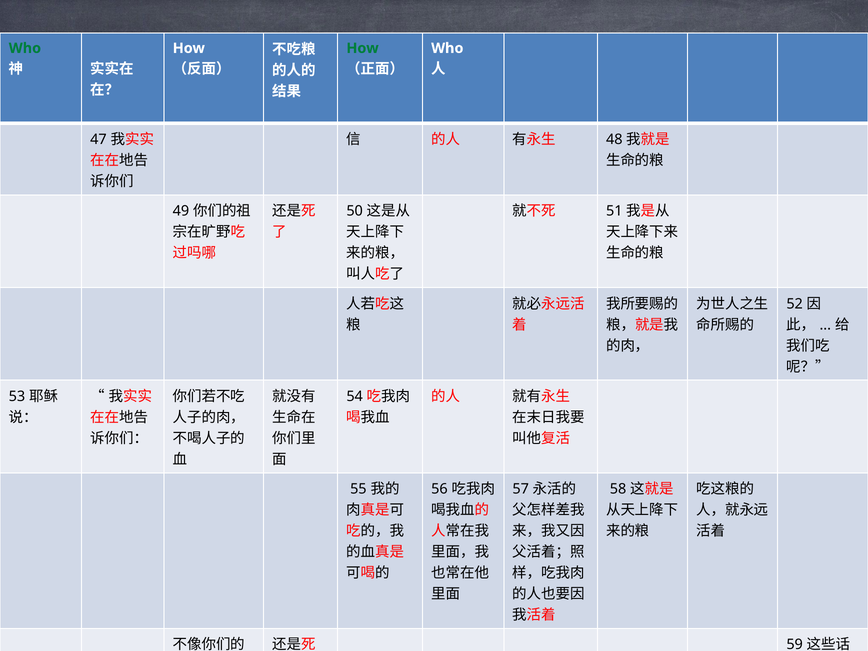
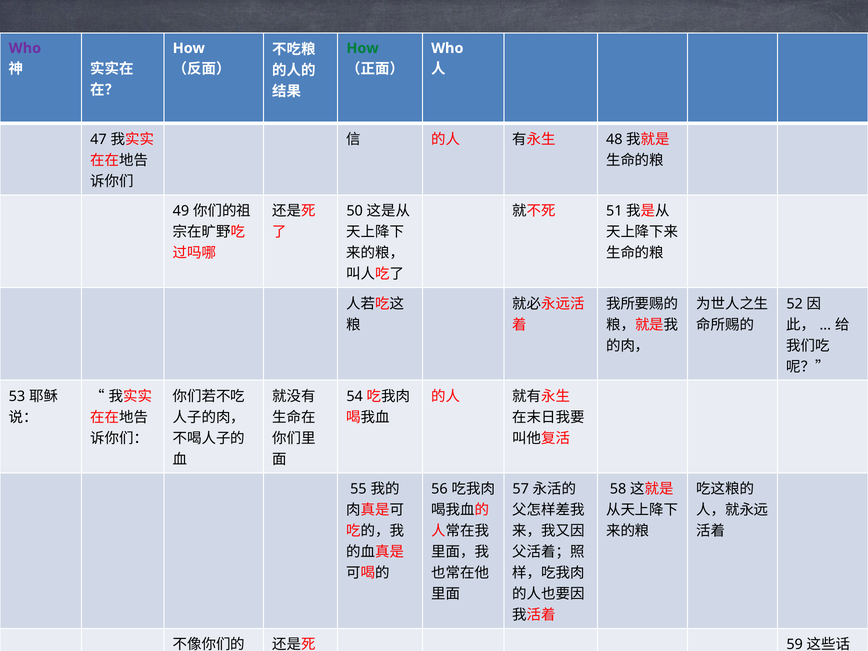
Who colour: green -> purple (25, 48)
